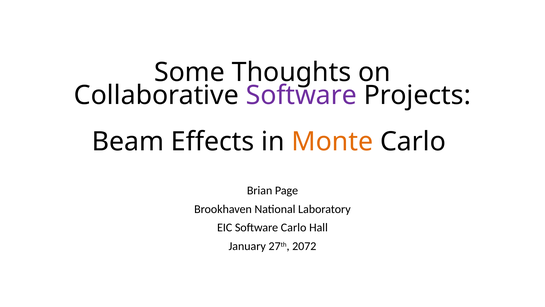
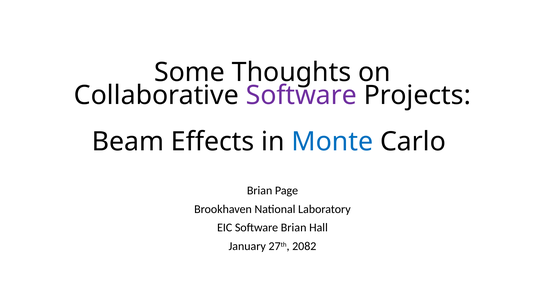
Monte colour: orange -> blue (332, 141)
Software Carlo: Carlo -> Brian (294, 227)
2072: 2072 -> 2082 (304, 246)
